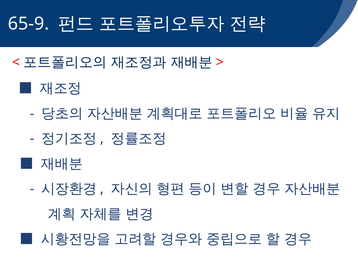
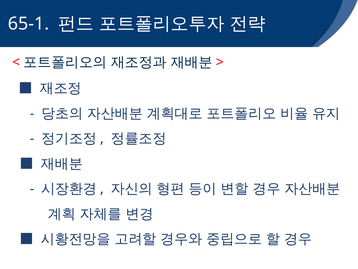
65-9: 65-9 -> 65-1 (28, 24)
